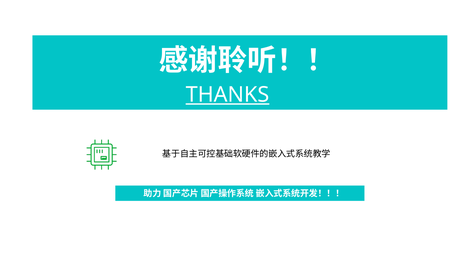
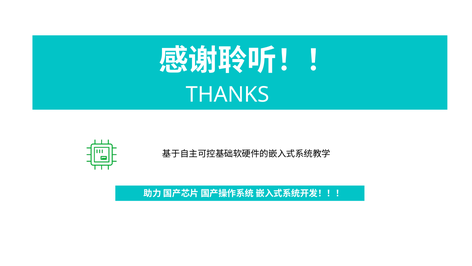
THANKS underline: present -> none (227, 95)
